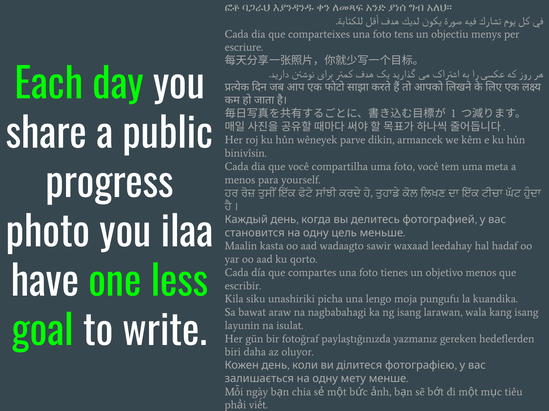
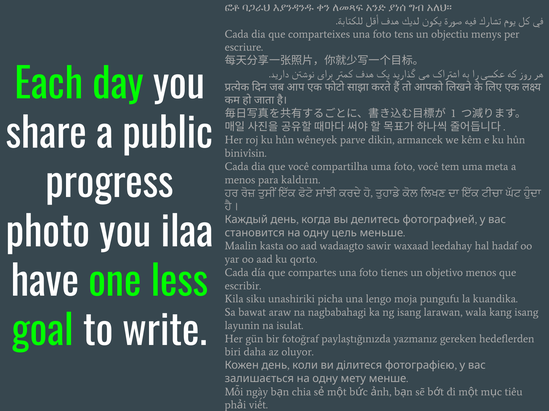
yourself: yourself -> kaldırın (301, 180)
